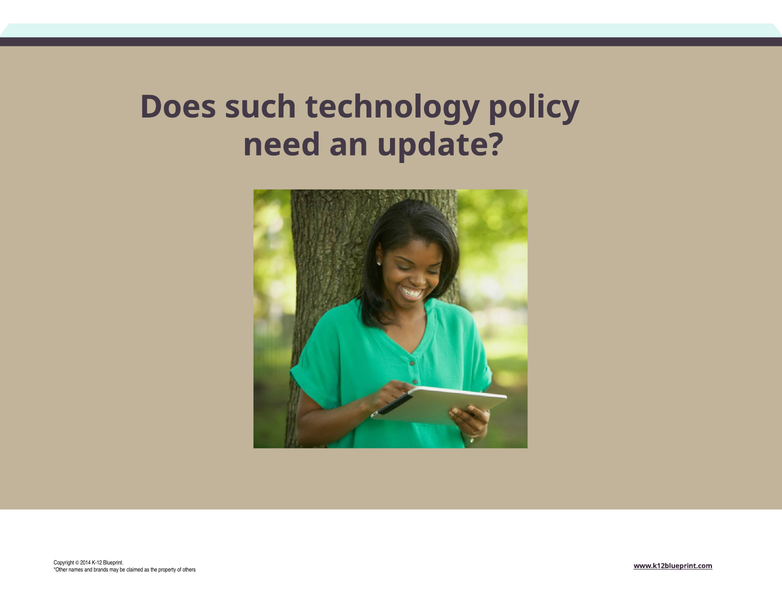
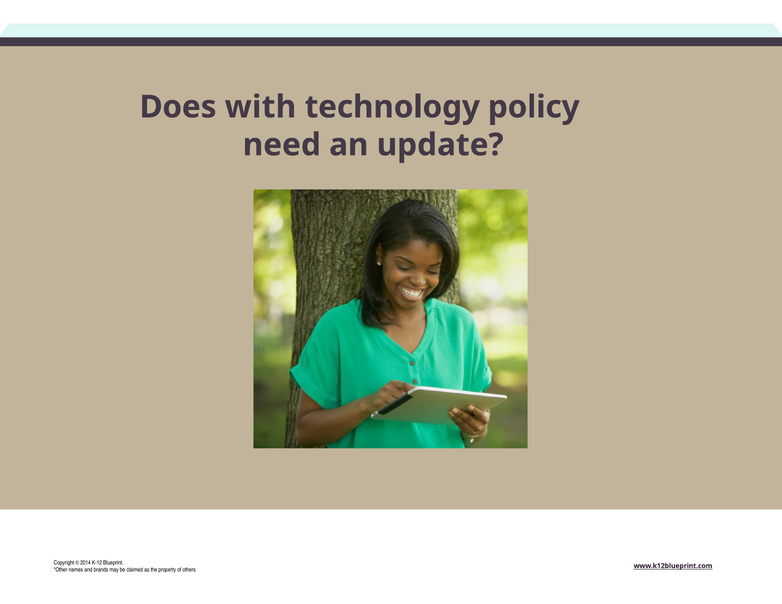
such: such -> with (260, 107)
